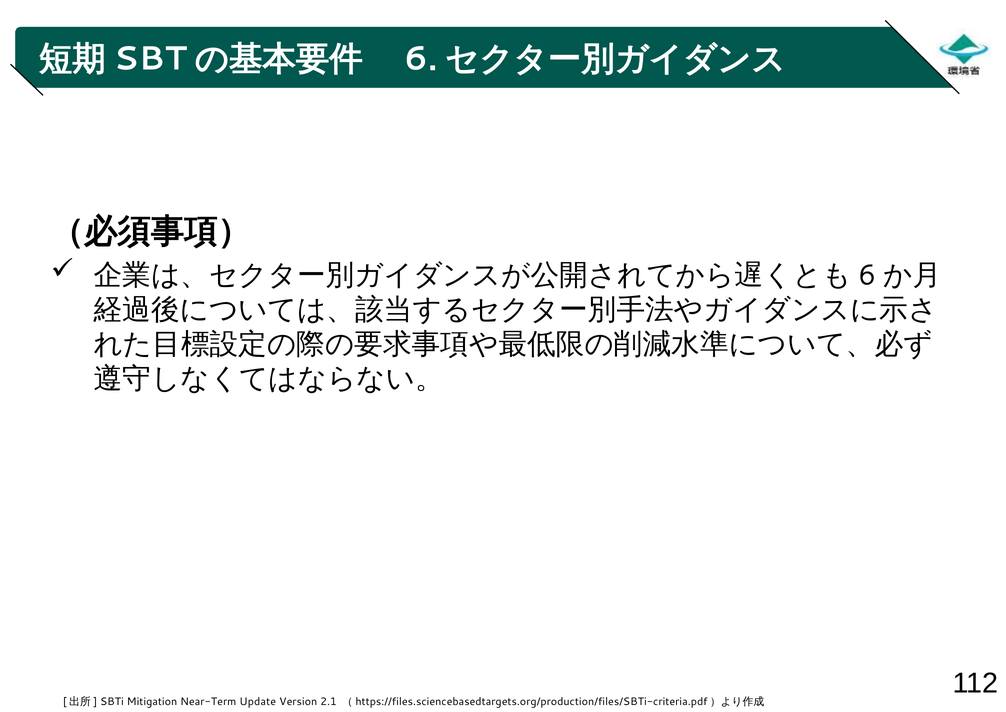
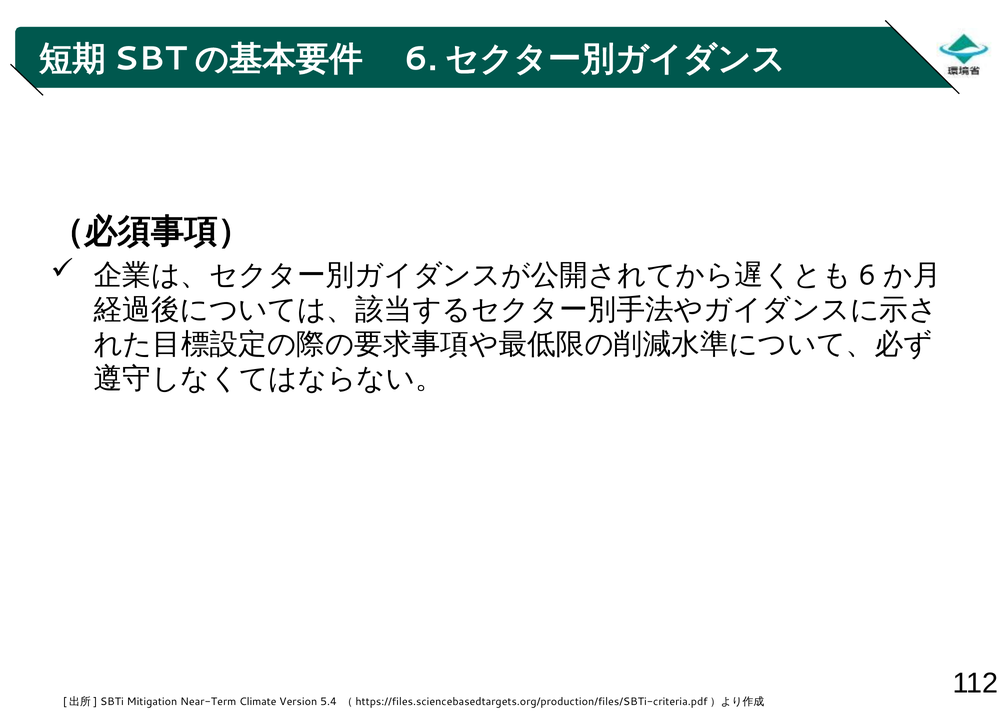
Update: Update -> Climate (258, 701)
2.1: 2.1 -> 5.4 (329, 701)
